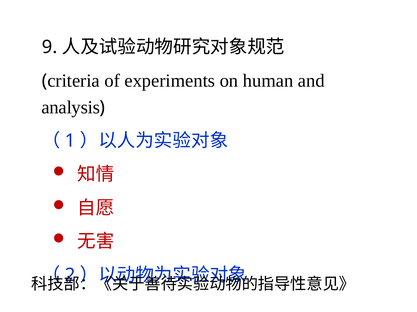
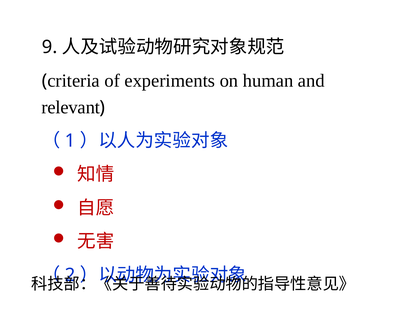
analysis: analysis -> relevant (71, 108)
